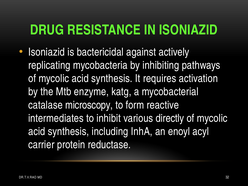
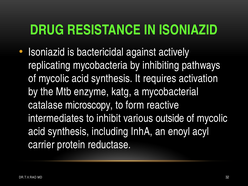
directly: directly -> outside (170, 118)
